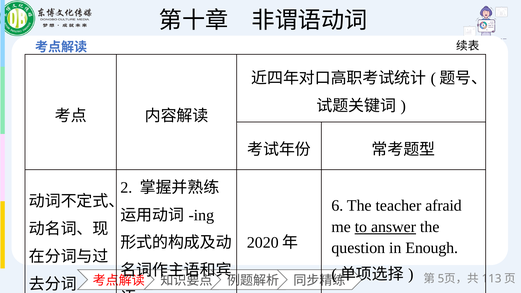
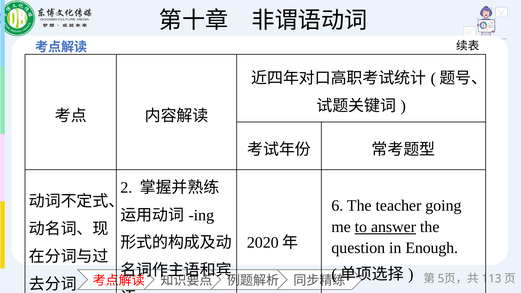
afraid: afraid -> going (443, 206)
